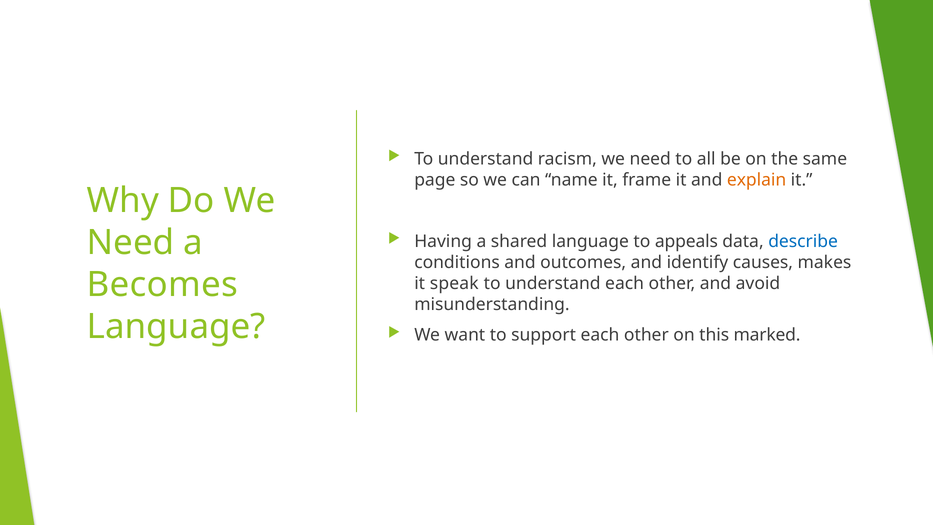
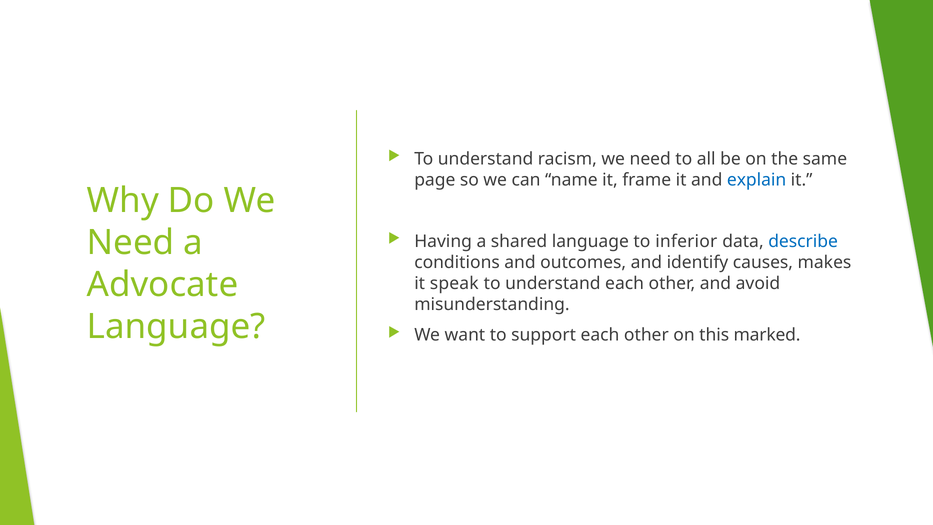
explain colour: orange -> blue (757, 180)
appeals: appeals -> inferior (686, 241)
Becomes: Becomes -> Advocate (163, 284)
